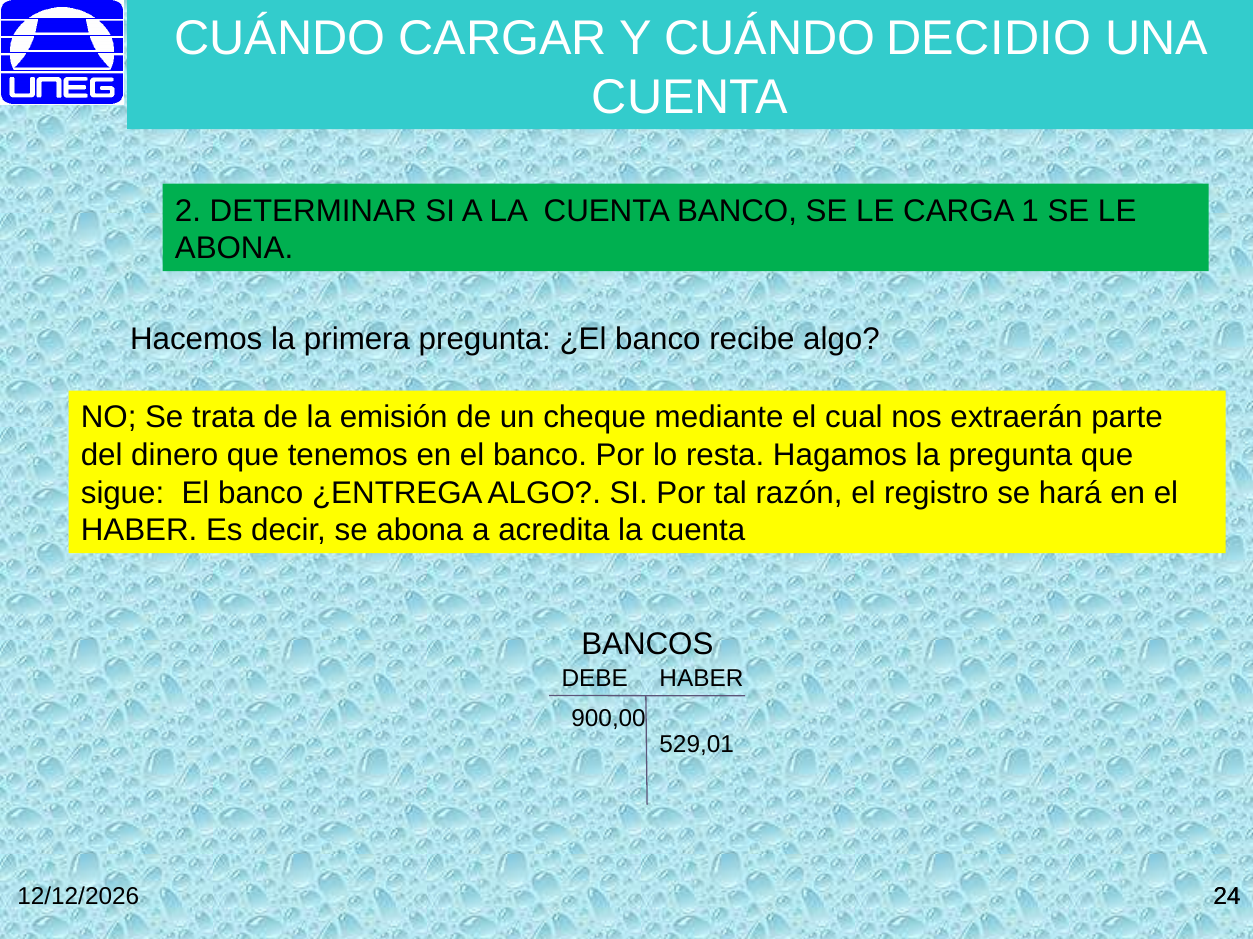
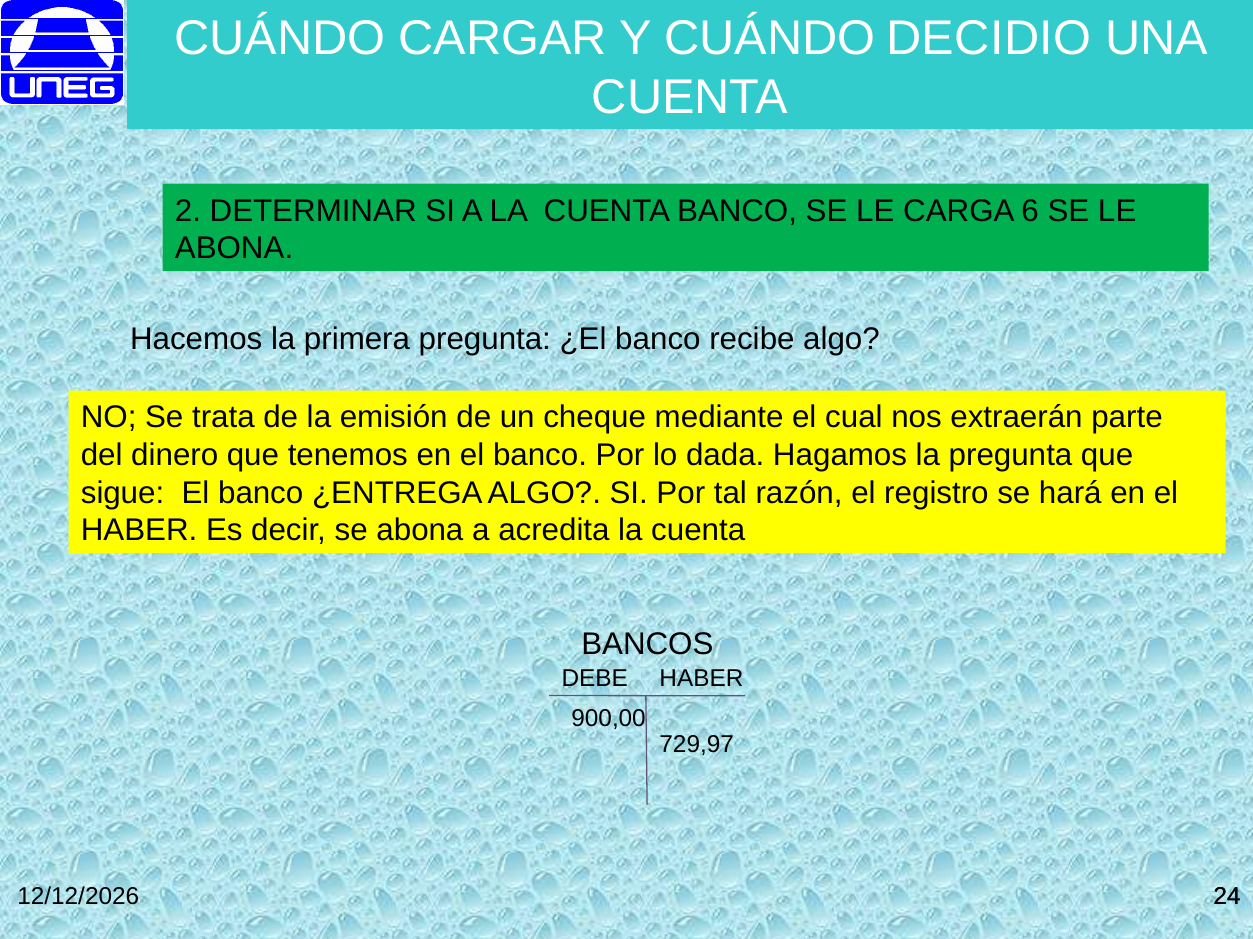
1: 1 -> 6 (1030, 211)
resta: resta -> dada (725, 456)
529,01: 529,01 -> 729,97 (697, 745)
